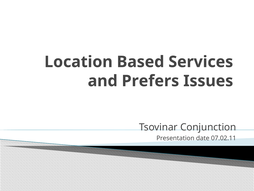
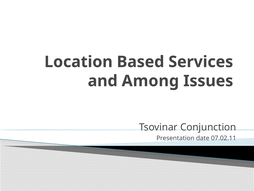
Prefers: Prefers -> Among (150, 81)
